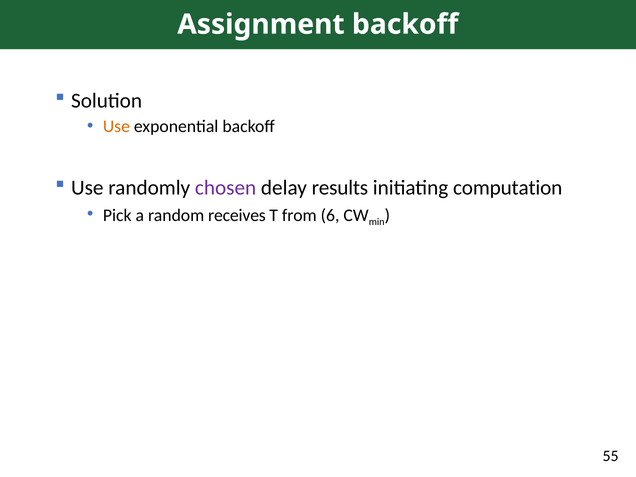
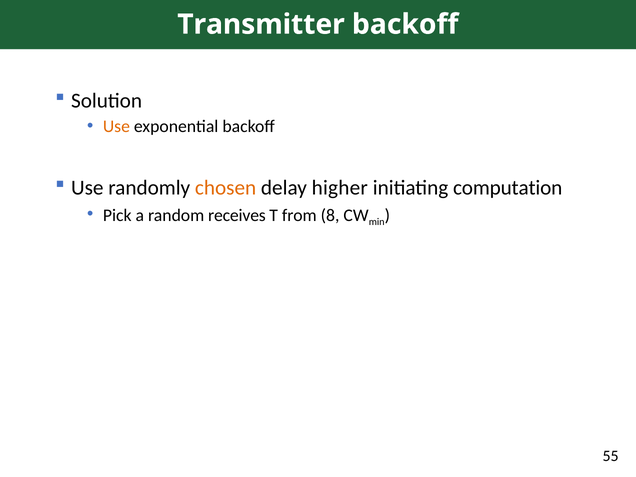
Assignment: Assignment -> Transmitter (261, 24)
chosen colour: purple -> orange (226, 188)
results: results -> higher (340, 188)
6: 6 -> 8 (330, 215)
